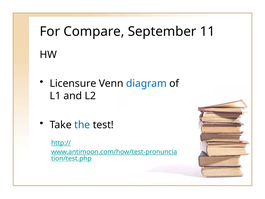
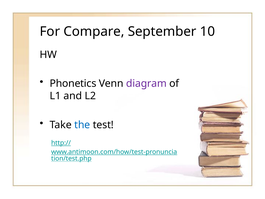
11: 11 -> 10 (207, 31)
Licensure: Licensure -> Phonetics (73, 83)
diagram colour: blue -> purple (146, 83)
